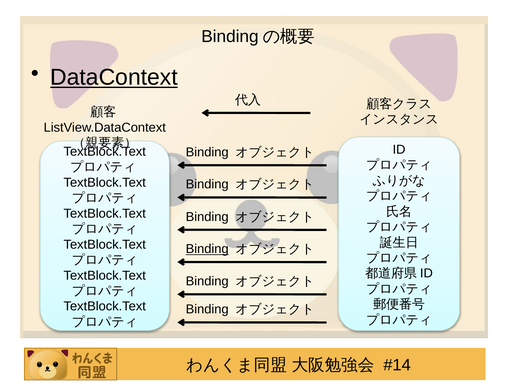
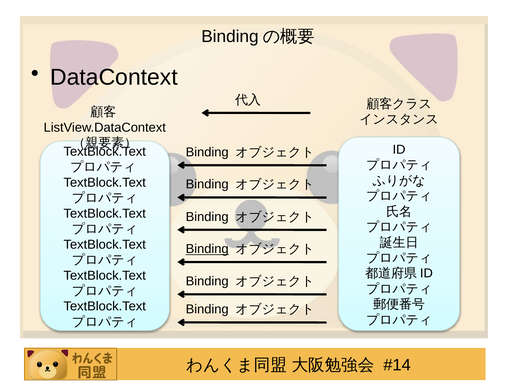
DataContext underline: present -> none (114, 77)
